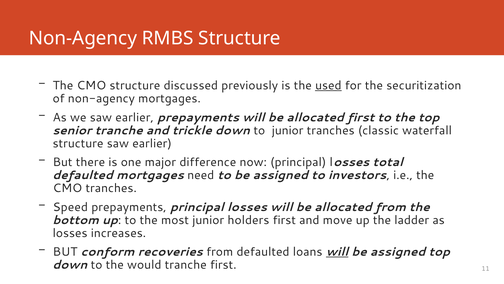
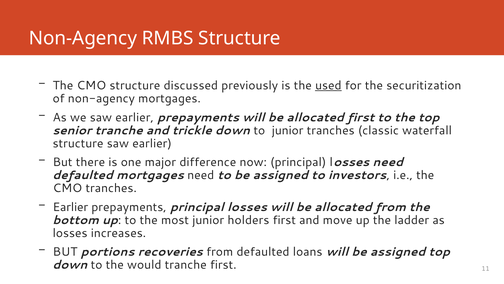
losses total: total -> need (388, 162)
Speed: Speed -> Earlier (70, 207)
conform: conform -> portions (108, 251)
will underline: present -> none (337, 251)
